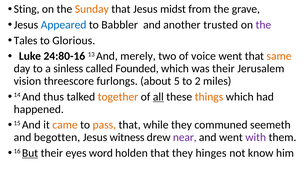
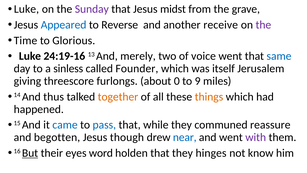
Sting: Sting -> Luke (26, 9)
Sunday colour: orange -> purple (92, 9)
Babbler: Babbler -> Reverse (120, 25)
trusted: trusted -> receive (221, 25)
Tales: Tales -> Time (25, 40)
24:80-16: 24:80-16 -> 24:19-16 (64, 56)
same colour: orange -> blue (279, 56)
Founded: Founded -> Founder (137, 69)
was their: their -> itself (223, 69)
vision: vision -> giving (27, 81)
5: 5 -> 0 (177, 81)
2: 2 -> 9 (198, 81)
all underline: present -> none (158, 97)
came colour: orange -> blue (65, 125)
pass colour: orange -> blue (104, 125)
seemeth: seemeth -> reassure (270, 125)
witness: witness -> though (127, 137)
near colour: purple -> blue (185, 137)
